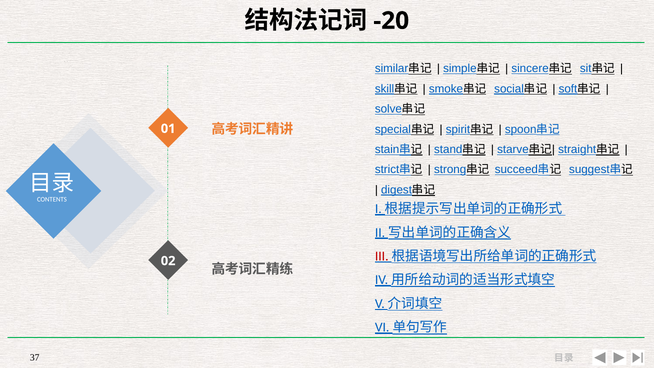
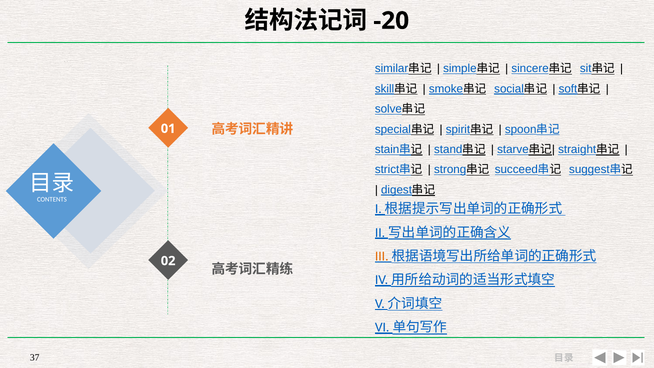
III colour: red -> orange (382, 256)
